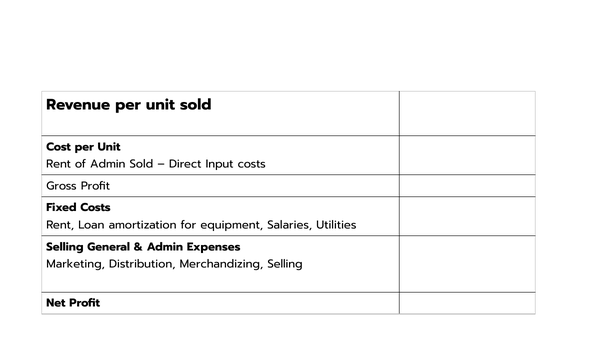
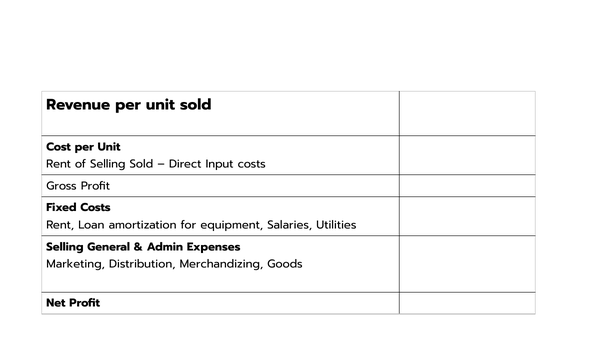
of Admin: Admin -> Selling (108, 164)
Merchandizing Selling: Selling -> Goods (285, 264)
